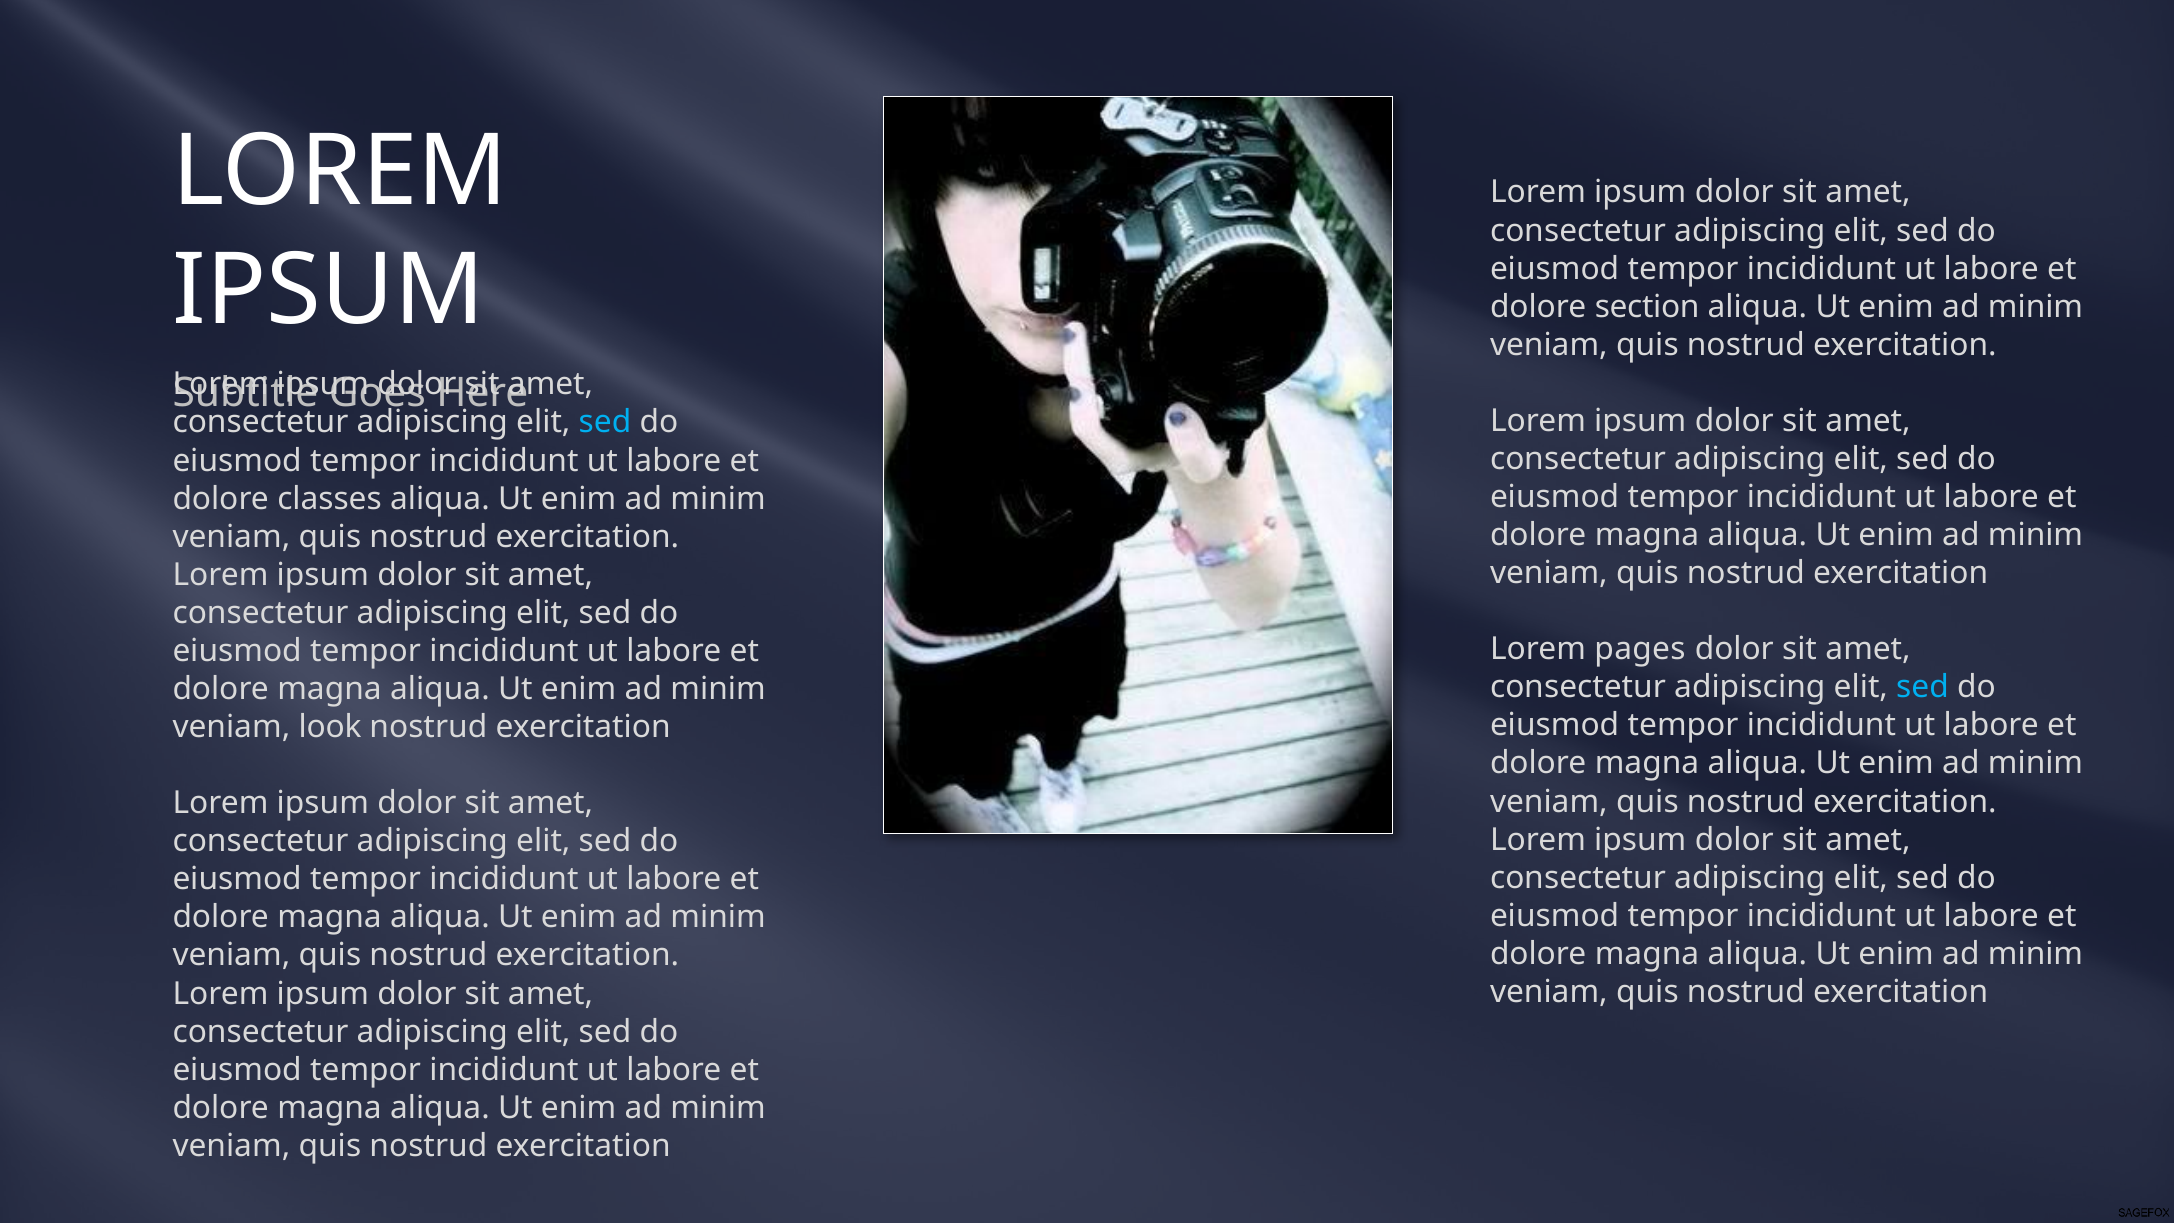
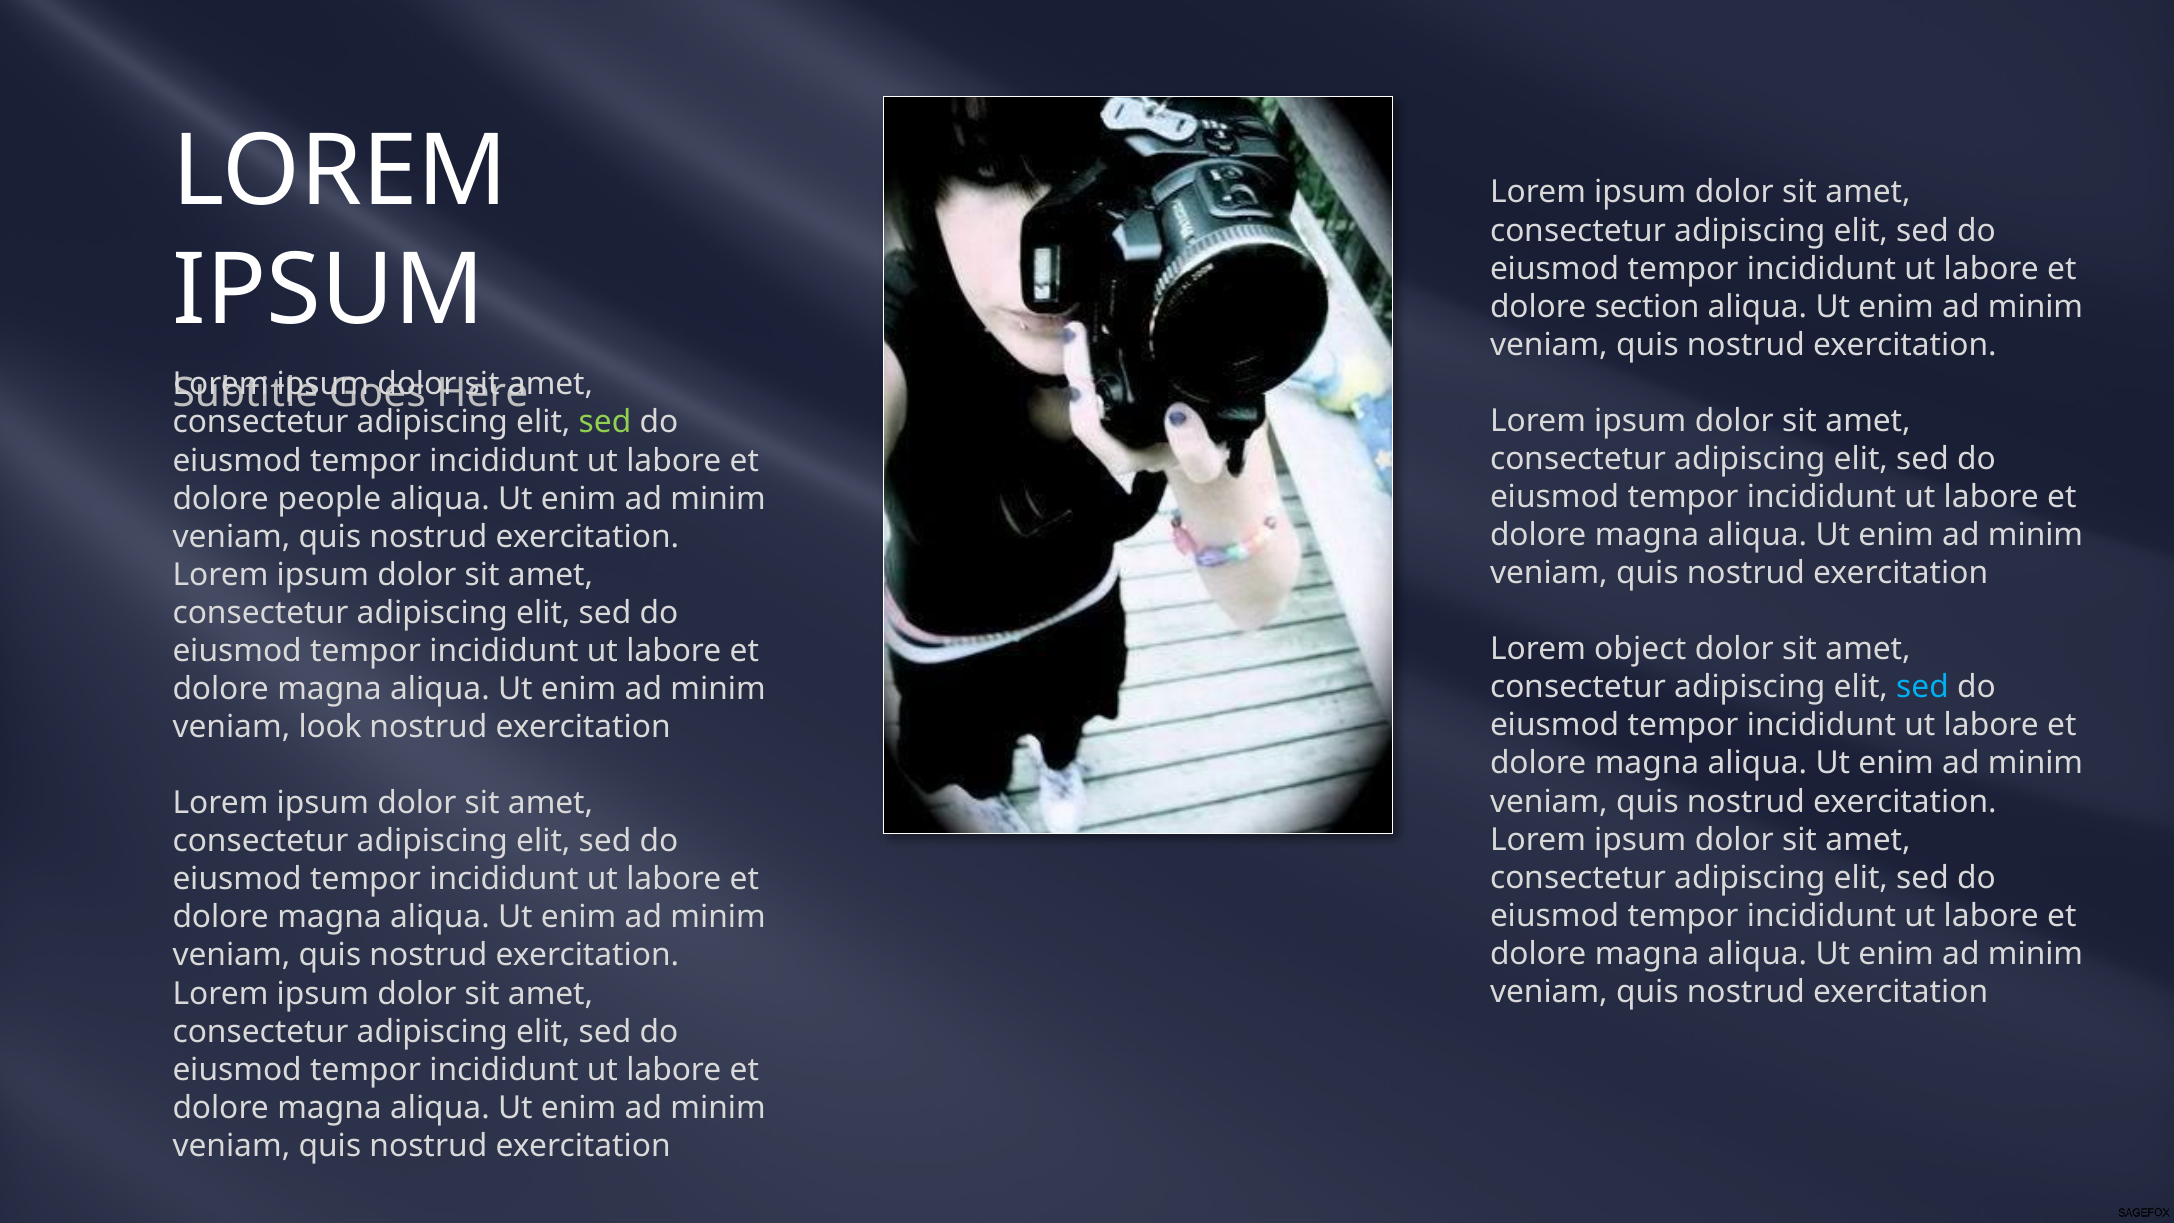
sed colour: light blue -> light green (605, 422)
classes: classes -> people (329, 499)
pages: pages -> object (1640, 649)
